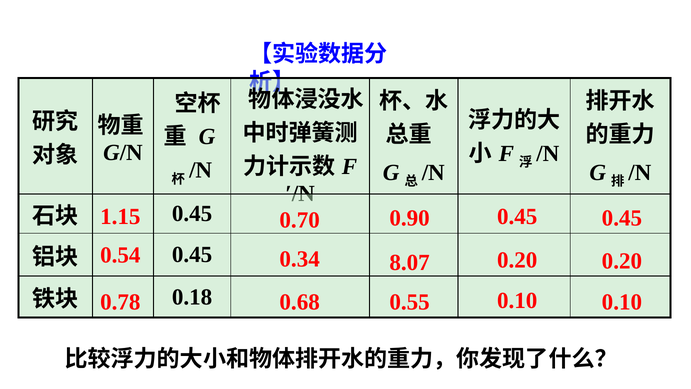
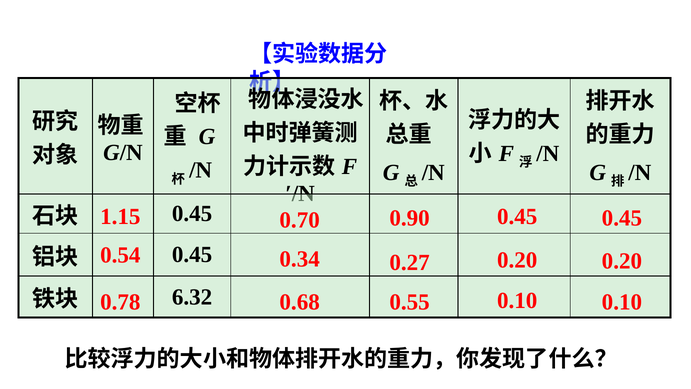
8.07: 8.07 -> 0.27 (410, 263)
0.18: 0.18 -> 6.32 (192, 297)
